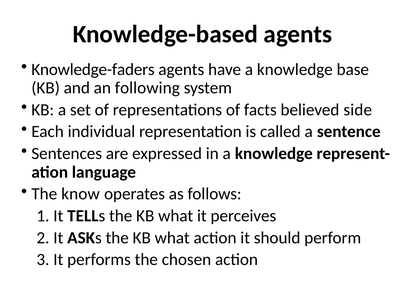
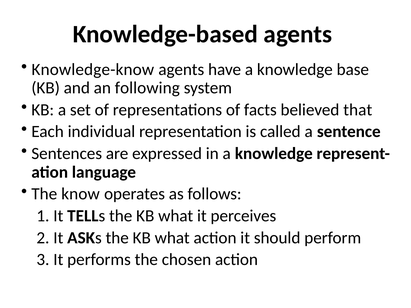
Knowledge-faders: Knowledge-faders -> Knowledge-know (93, 69)
side: side -> that (358, 110)
